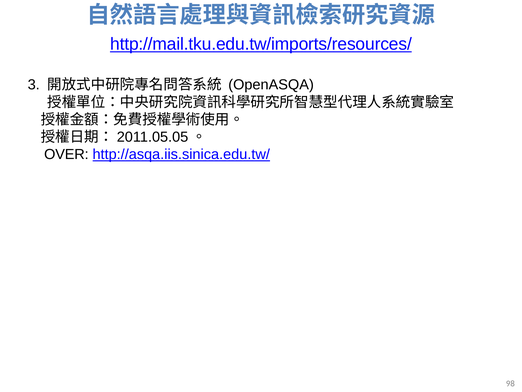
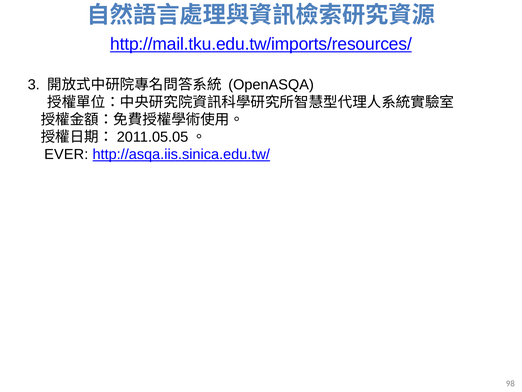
OVER: OVER -> EVER (66, 154)
